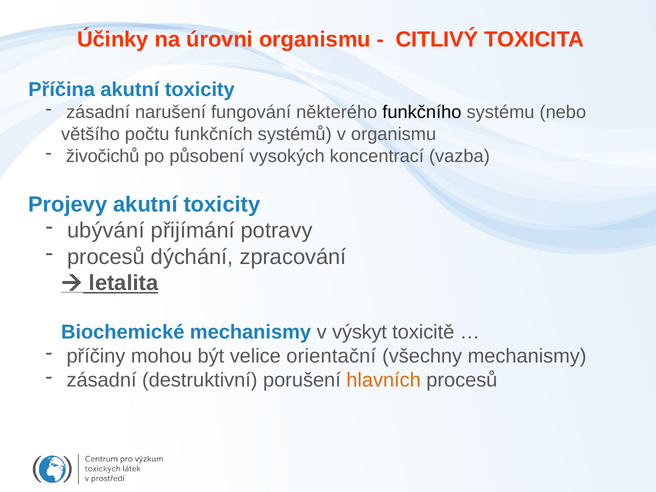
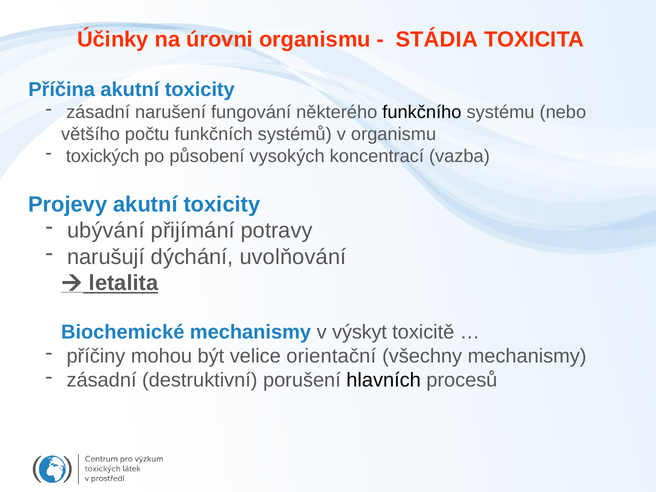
CITLIVÝ: CITLIVÝ -> STÁDIA (437, 40)
živočichů: živočichů -> toxických (103, 156)
procesů: procesů -> narušují (106, 257)
zpracování: zpracování -> uvolňování (293, 257)
hlavních colour: orange -> black (384, 380)
